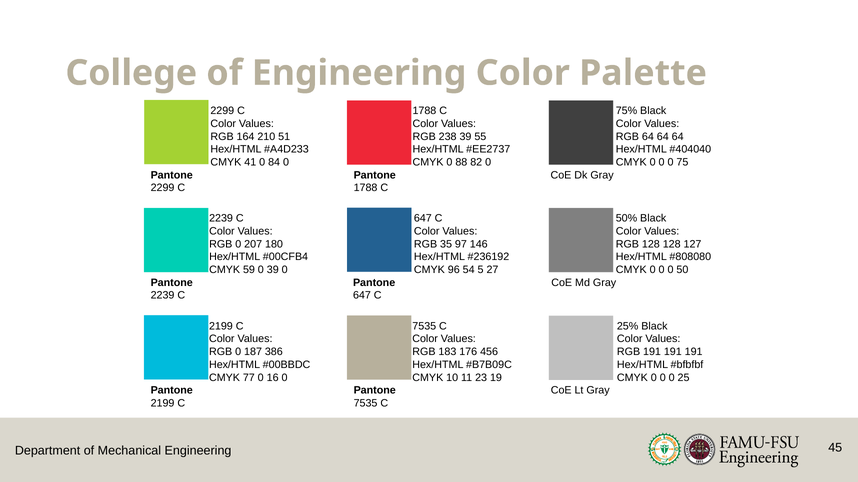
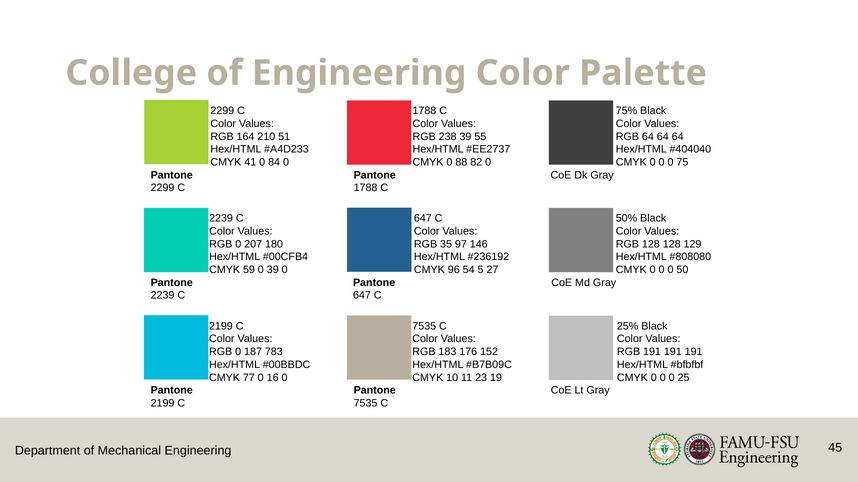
127: 127 -> 129 (692, 244)
386: 386 -> 783 (274, 352)
456: 456 -> 152 (489, 352)
